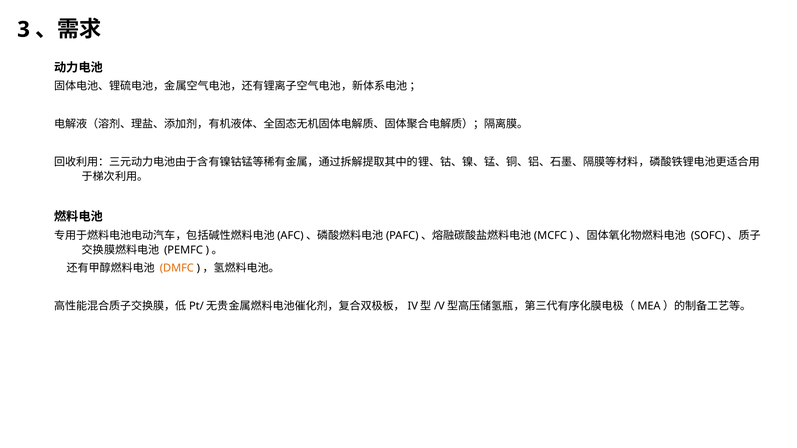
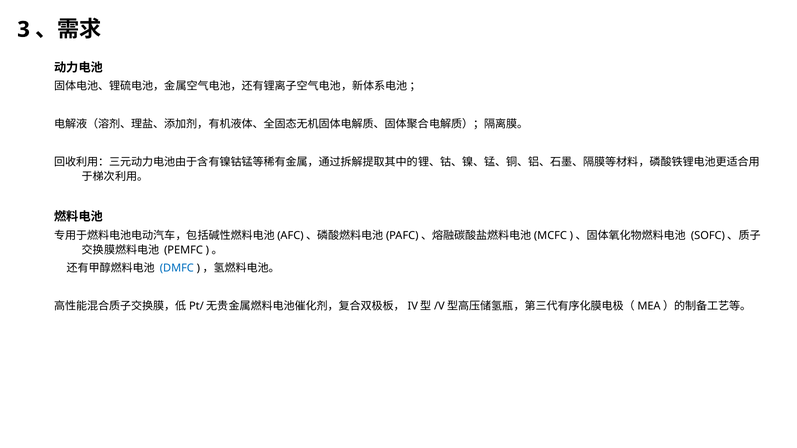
DMFC colour: orange -> blue (177, 268)
